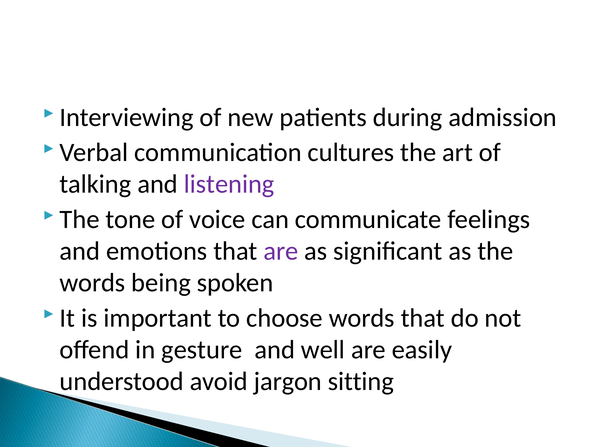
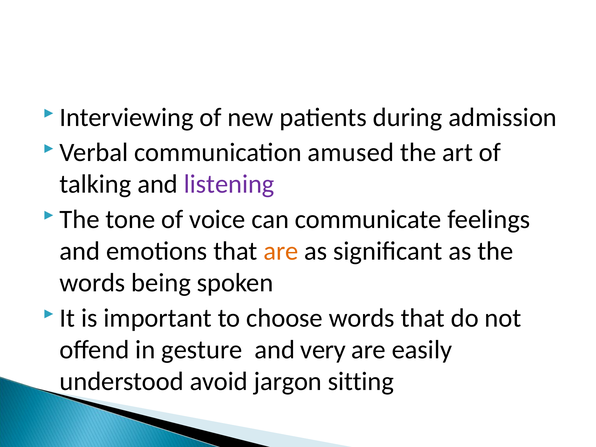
cultures: cultures -> amused (351, 152)
are colour: purple -> orange (281, 251)
well: well -> very (323, 350)
